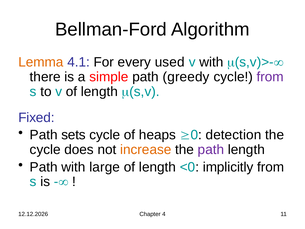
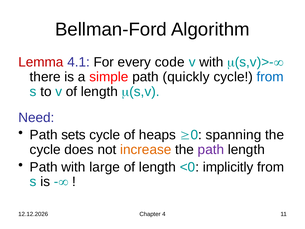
Lemma colour: orange -> red (41, 62)
used: used -> code (170, 62)
greedy: greedy -> quickly (186, 77)
from colour: purple -> blue (270, 77)
Fixed: Fixed -> Need (36, 117)
detection: detection -> spanning (233, 135)
